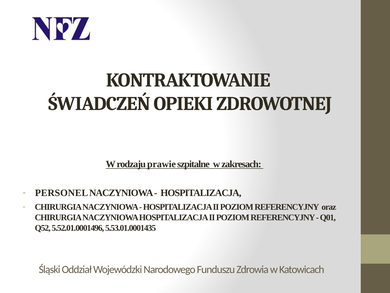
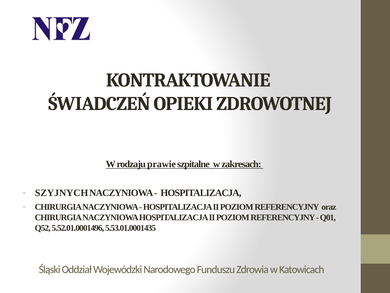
PERSONEL: PERSONEL -> SZYJNYCH (62, 193)
